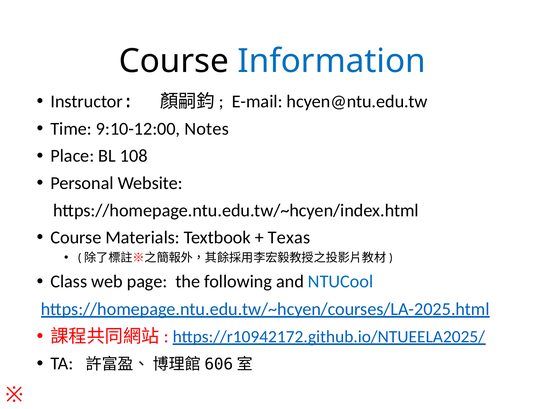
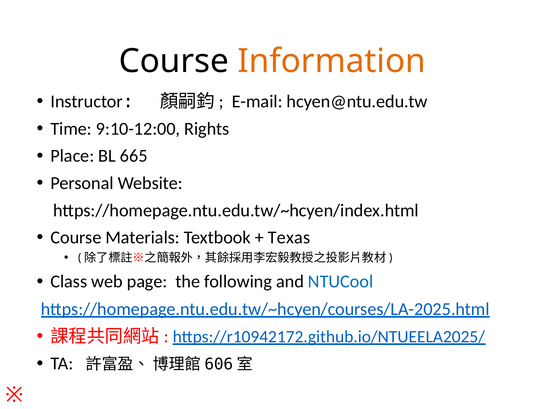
Information colour: blue -> orange (332, 61)
Notes: Notes -> Rights (207, 129)
108: 108 -> 665 (134, 156)
